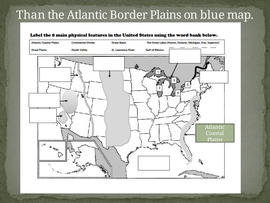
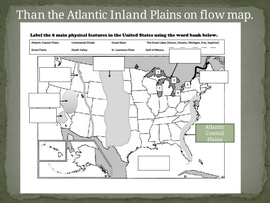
Border: Border -> Inland (129, 15)
blue: blue -> flow (212, 15)
